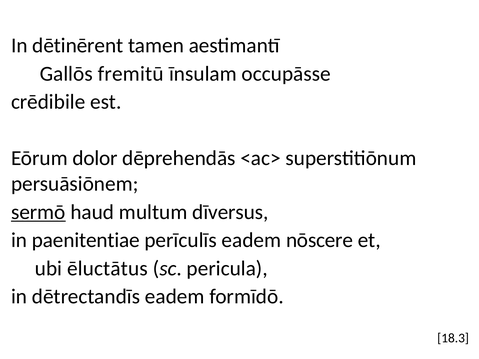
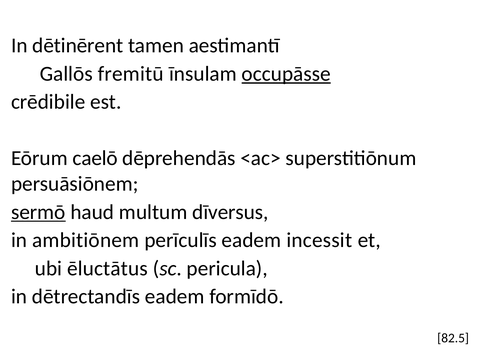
occupāsse underline: none -> present (286, 74)
dolor: dolor -> caelō (95, 158)
paenitentiae: paenitentiae -> ambitiōnem (86, 240)
nōscere: nōscere -> incessit (319, 240)
18.3: 18.3 -> 82.5 (453, 338)
